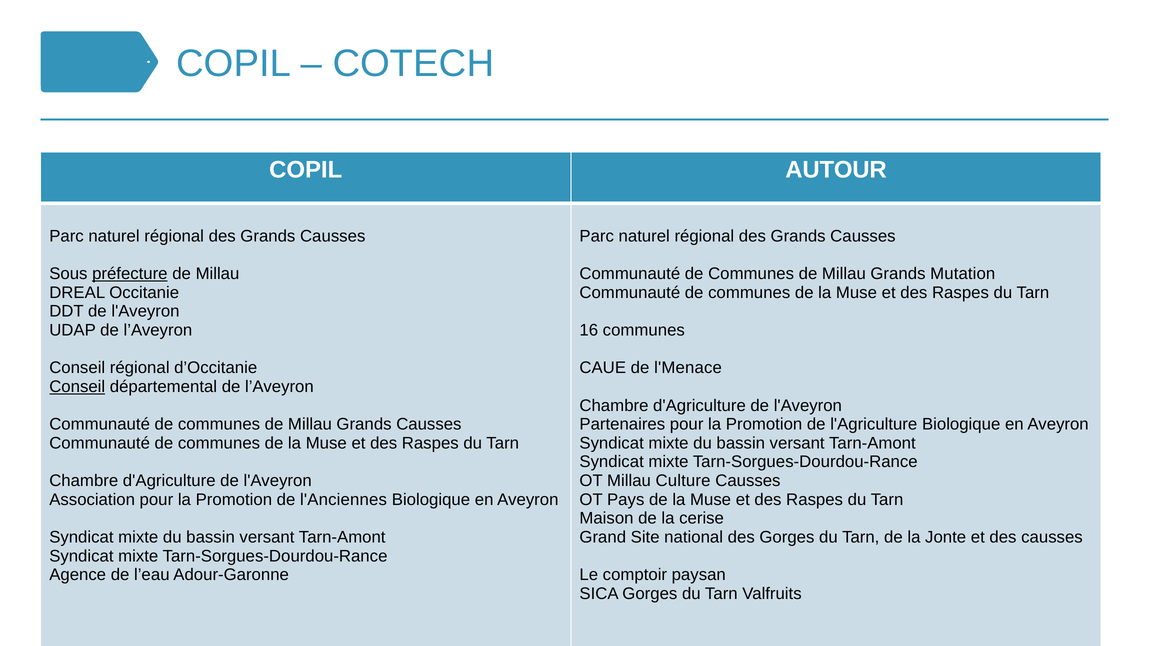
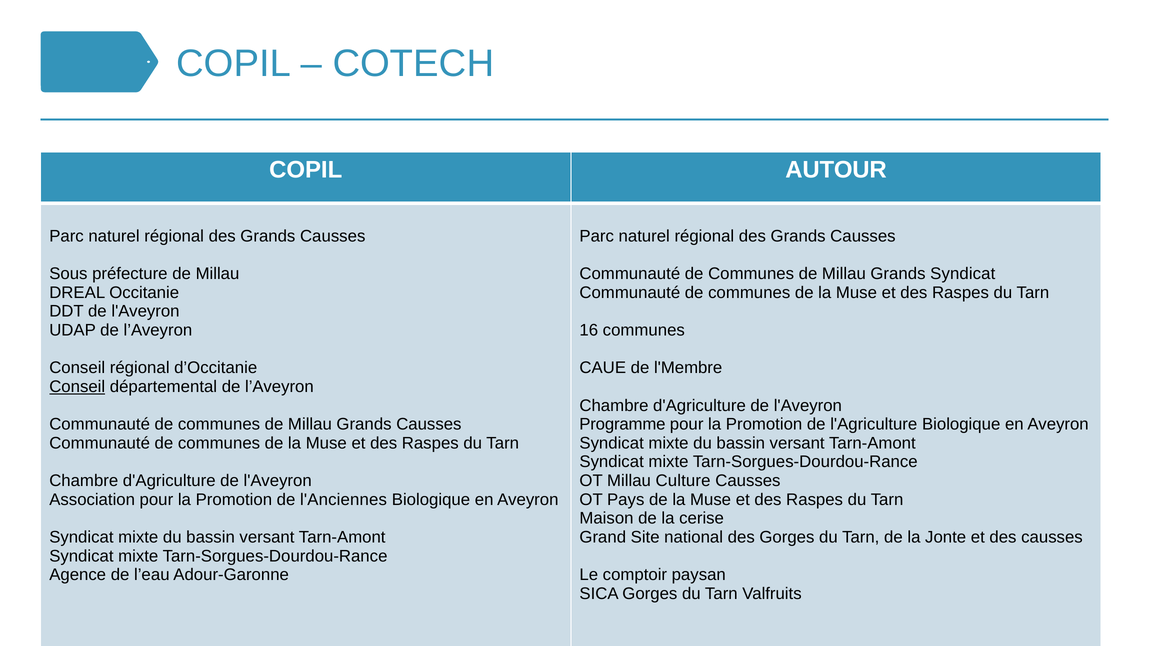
préfecture underline: present -> none (130, 274)
Grands Mutation: Mutation -> Syndicat (963, 274)
l'Menace: l'Menace -> l'Membre (688, 368)
Partenaires: Partenaires -> Programme (622, 425)
